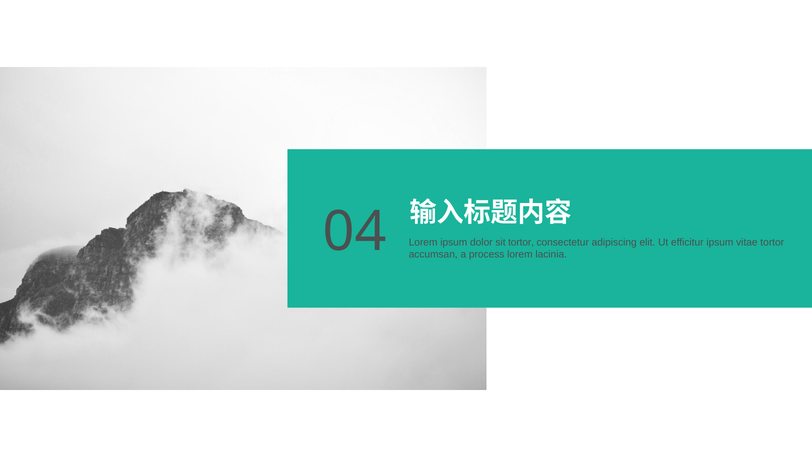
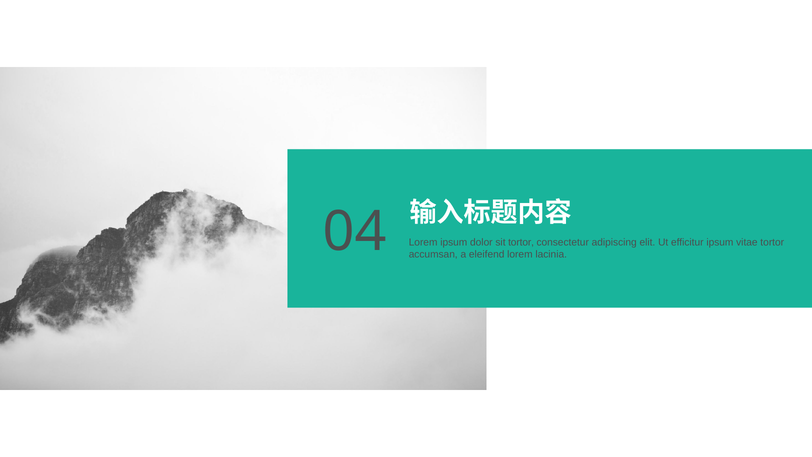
process: process -> eleifend (487, 254)
